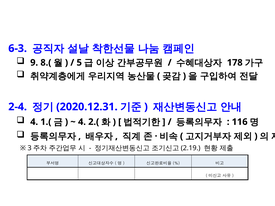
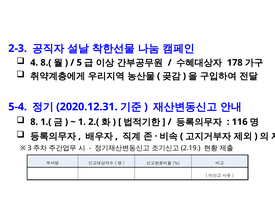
6-3: 6-3 -> 2-3 (18, 48)
9: 9 -> 4 (34, 63)
2-4: 2-4 -> 5-4 (18, 107)
4: 4 -> 8 (34, 122)
4: 4 -> 1 (82, 122)
